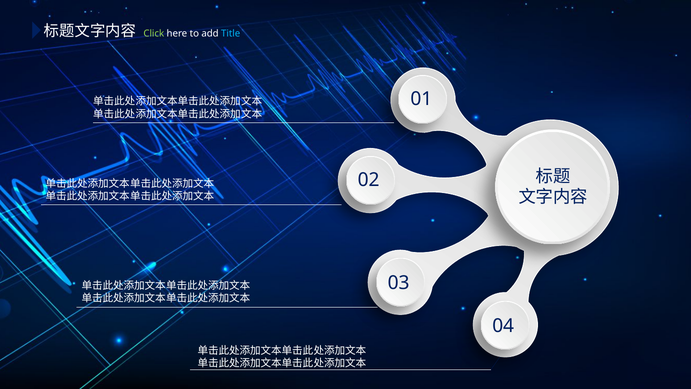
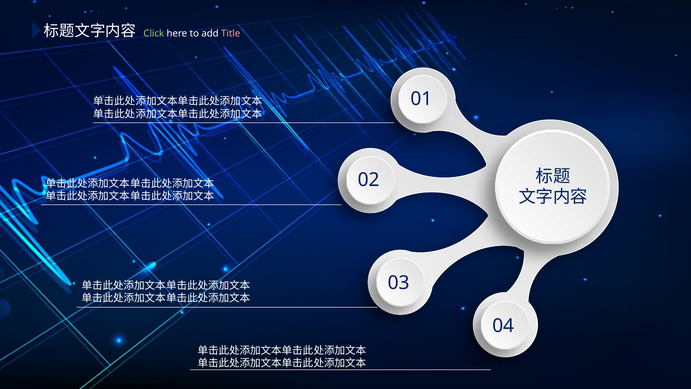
Title colour: light blue -> pink (231, 33)
